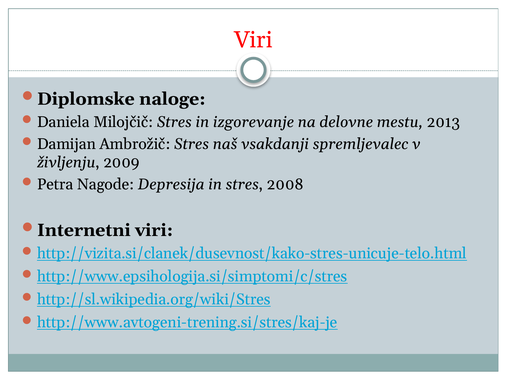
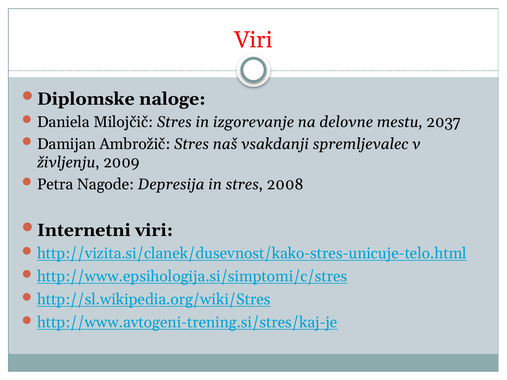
2013: 2013 -> 2037 (444, 122)
